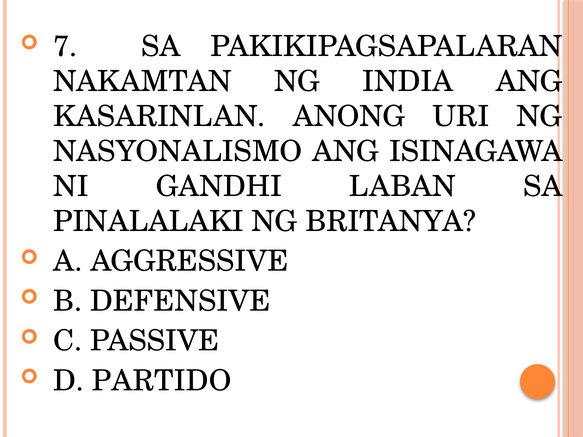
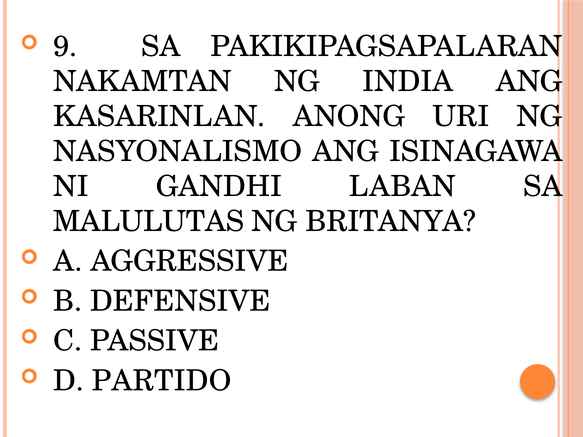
7: 7 -> 9 (65, 47)
PINALALAKI: PINALALAKI -> MALULUTAS (148, 222)
